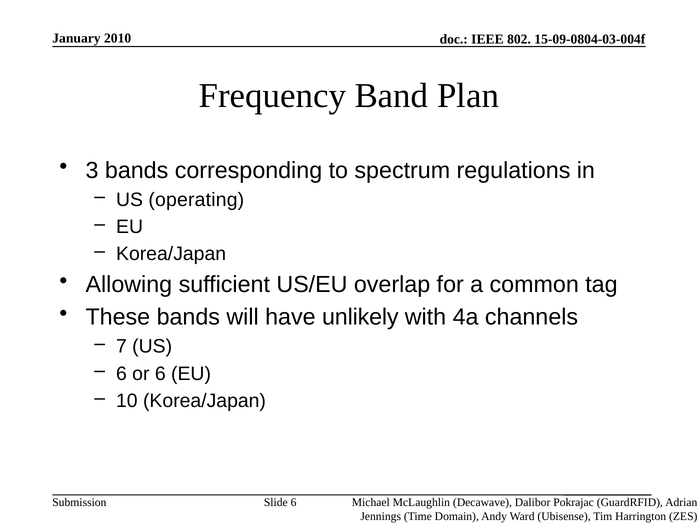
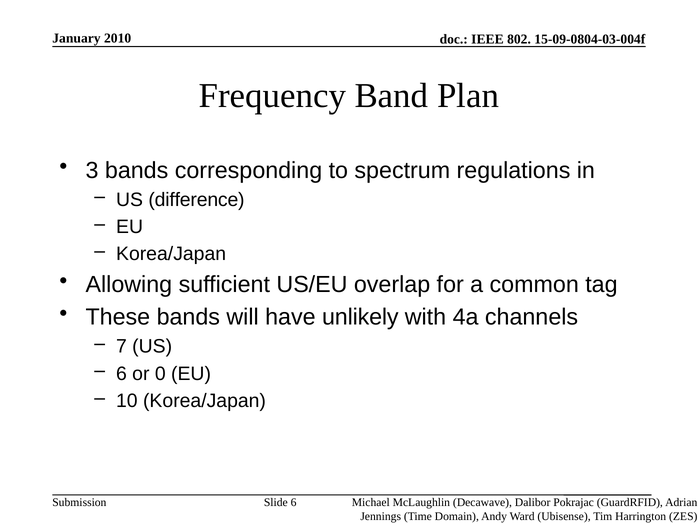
operating: operating -> difference (197, 200)
or 6: 6 -> 0 (160, 373)
